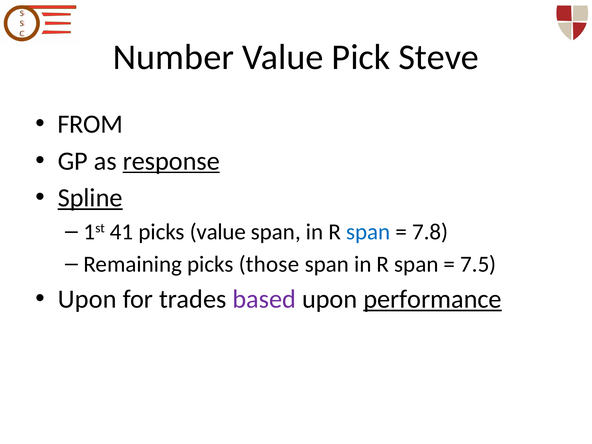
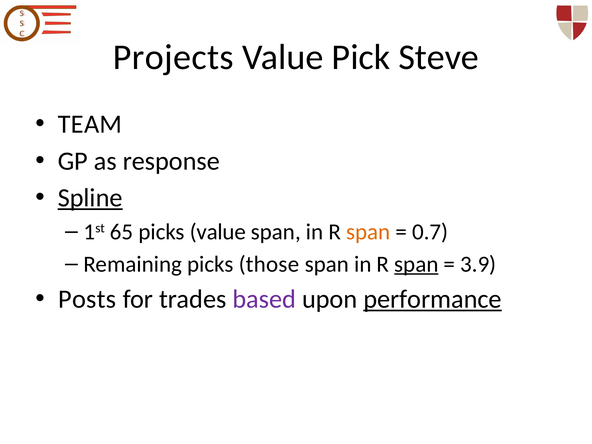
Number: Number -> Projects (173, 57)
FROM: FROM -> TEAM (90, 124)
response underline: present -> none (171, 161)
41: 41 -> 65 (122, 232)
span colour: blue -> orange (368, 232)
7.8: 7.8 -> 0.7 (430, 232)
span underline: none -> present (416, 264)
7.5: 7.5 -> 3.9 (478, 264)
Upon: Upon -> Posts (87, 299)
